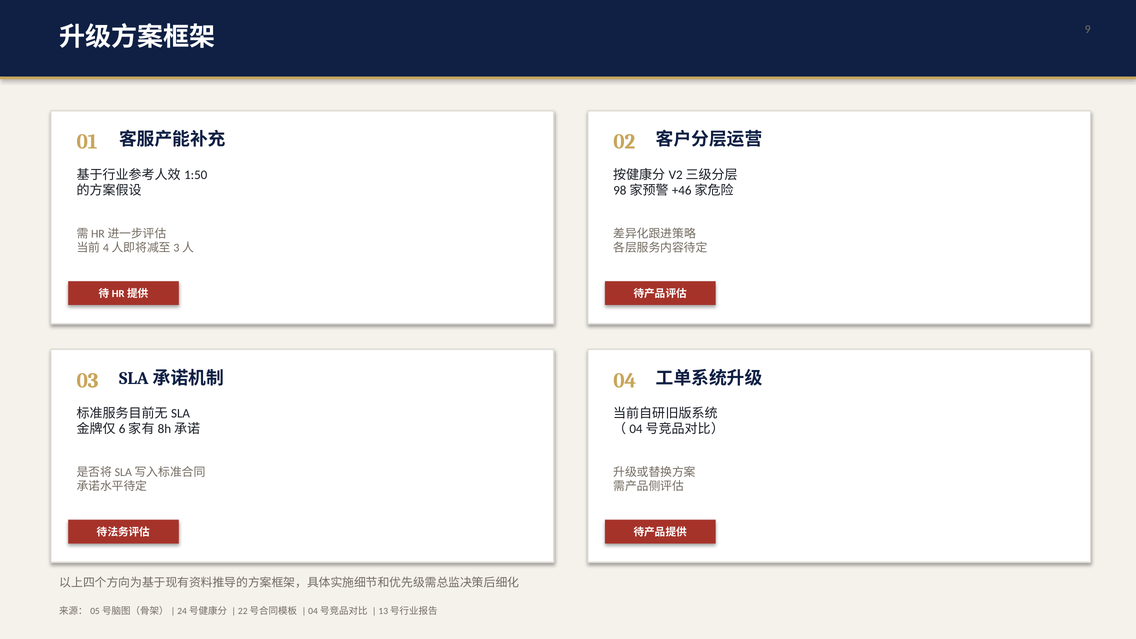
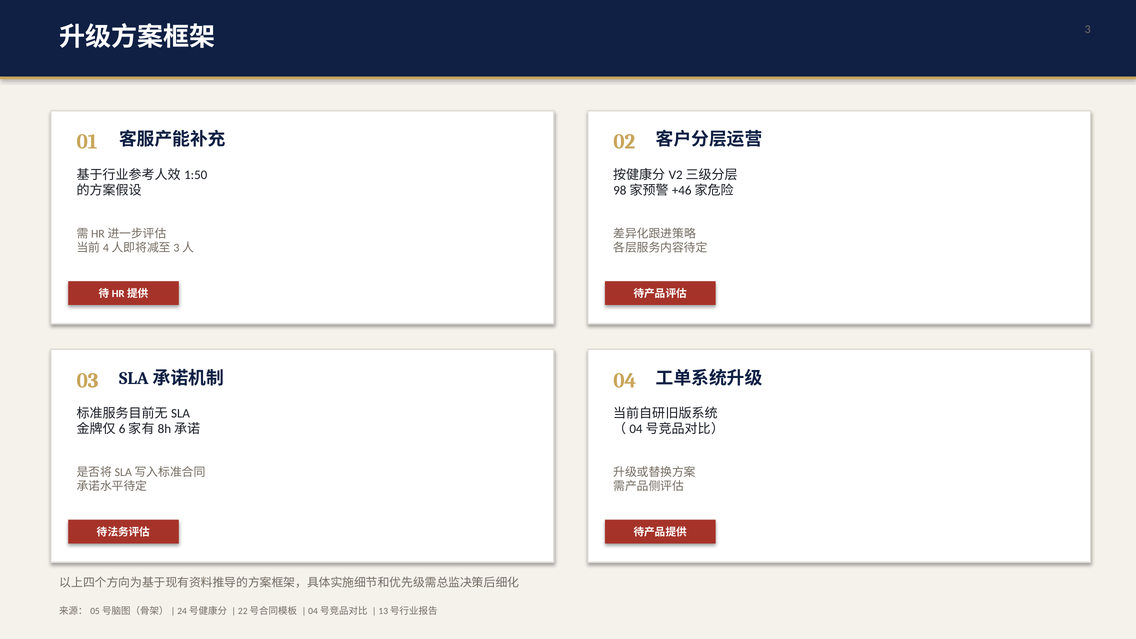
9: 9 -> 3 (1088, 29)
